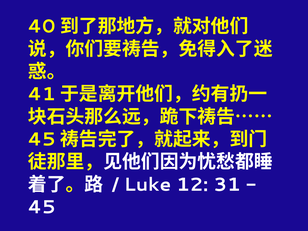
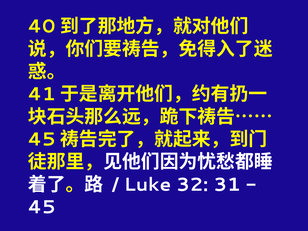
12: 12 -> 32 (192, 185)
